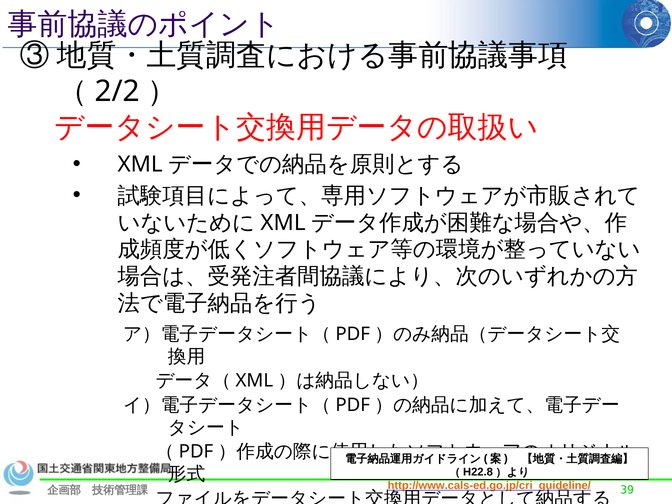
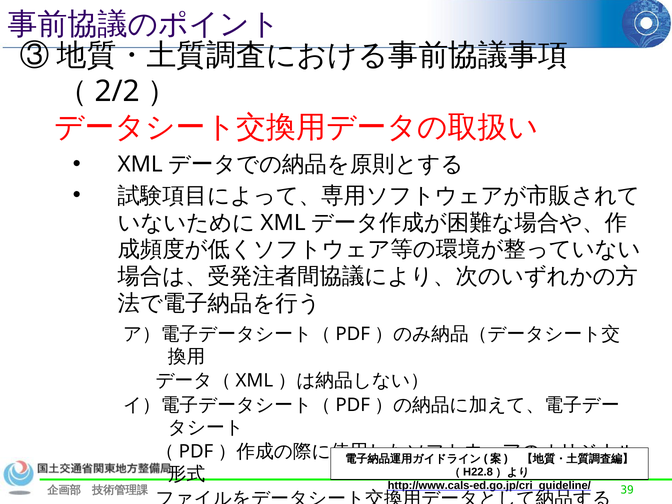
http://www.cals-ed.go.jp/cri_guideline/ colour: orange -> black (489, 485)
